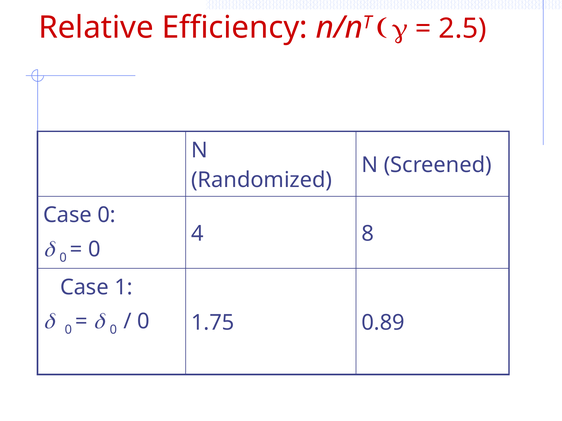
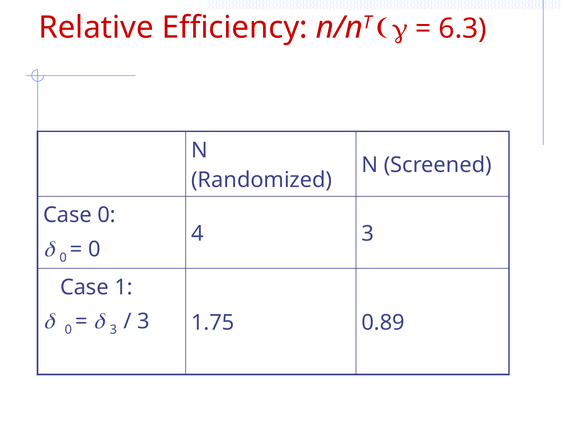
2.5: 2.5 -> 6.3 (463, 28)
4 8: 8 -> 3 (368, 234)
0: 0 -> 3 (113, 330)
0: 0 -> 3 (143, 322)
